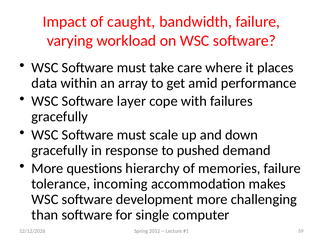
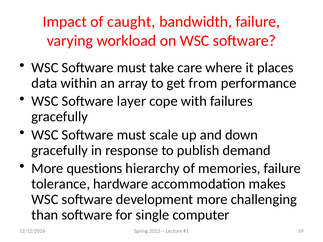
amid: amid -> from (203, 83)
pushed: pushed -> publish (198, 150)
incoming: incoming -> hardware (121, 184)
